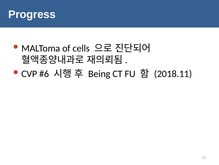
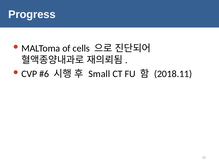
Being: Being -> Small (99, 73)
